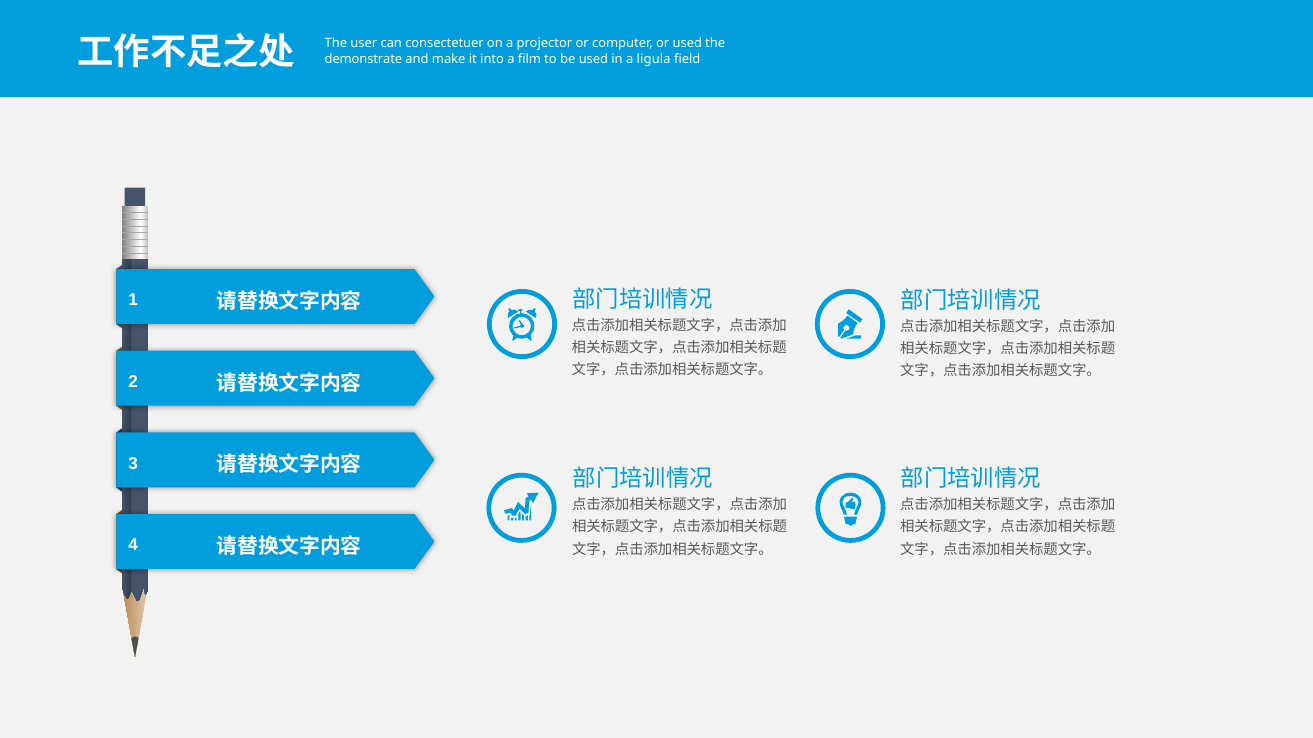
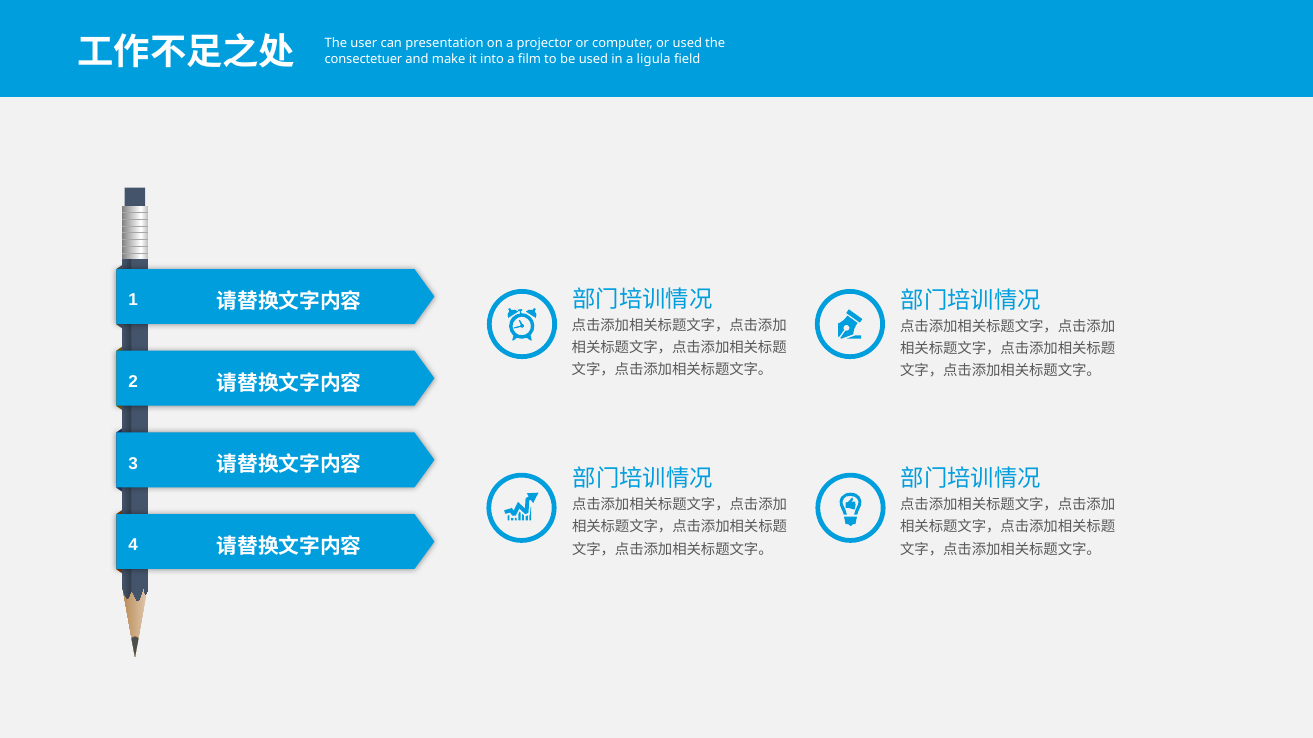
consectetuer: consectetuer -> presentation (444, 43)
demonstrate: demonstrate -> consectetuer (363, 59)
